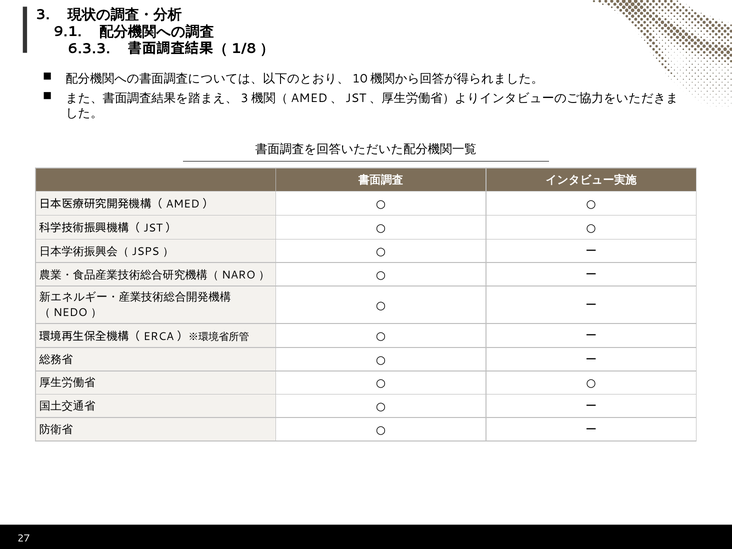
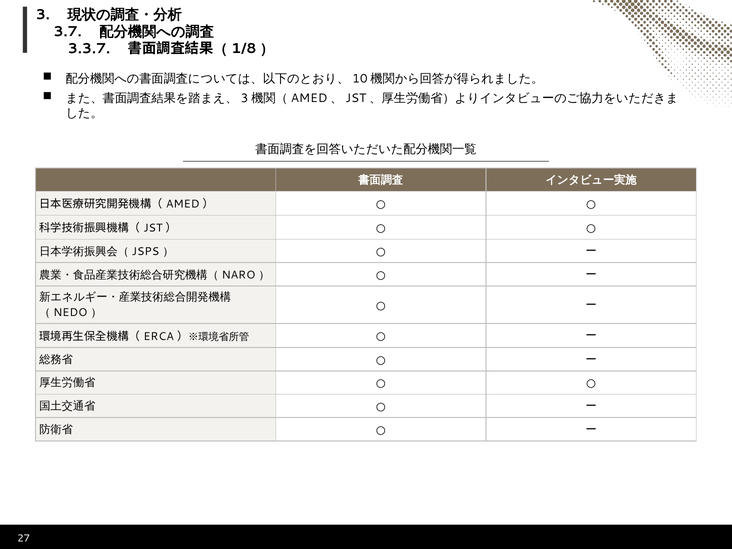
9.1: 9.1 -> 3.7 (68, 32)
6.3.3: 6.3.3 -> 3.3.7 (89, 49)
